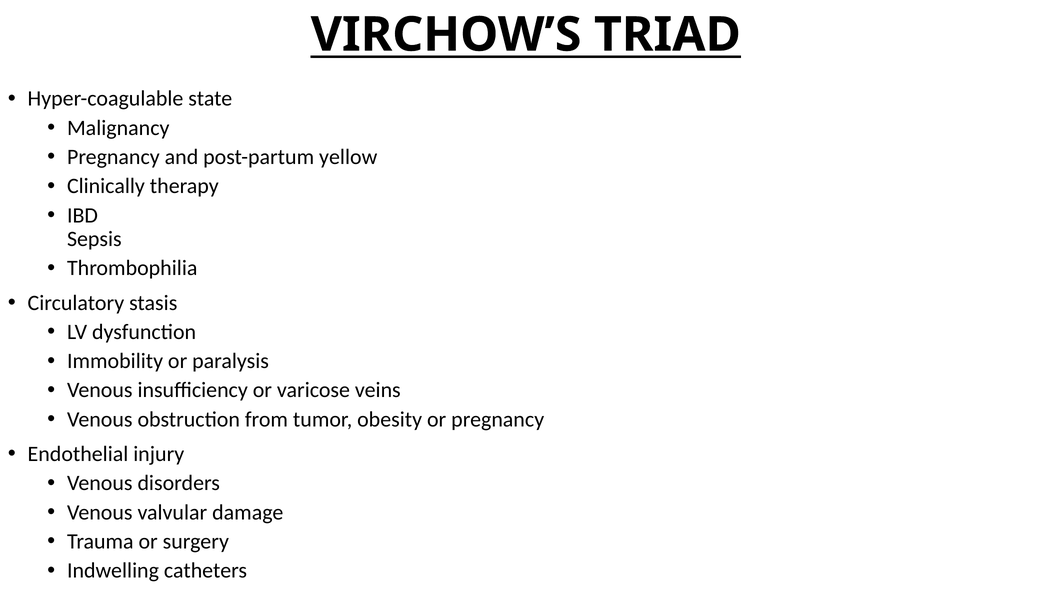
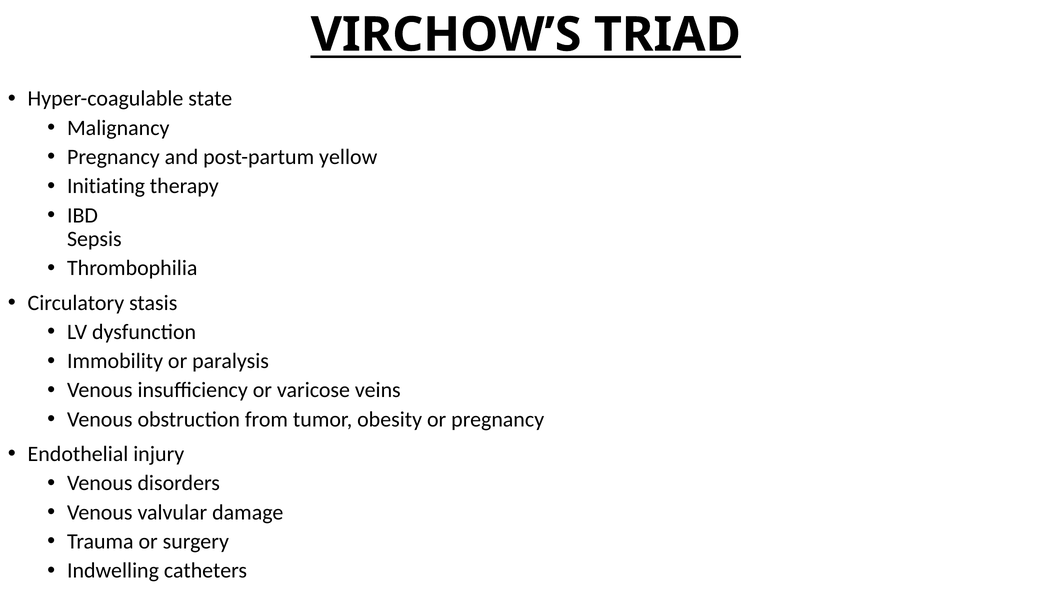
Clinically: Clinically -> Initiating (106, 186)
